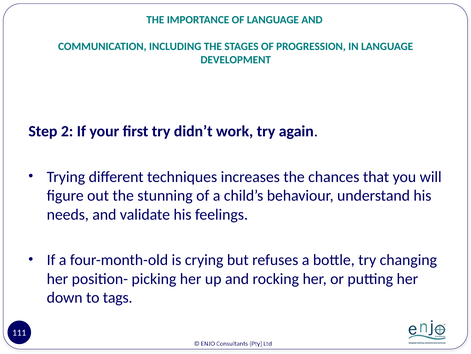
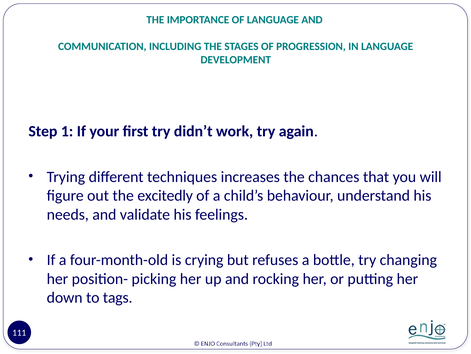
2: 2 -> 1 (67, 131)
stunning: stunning -> excitedly (165, 195)
